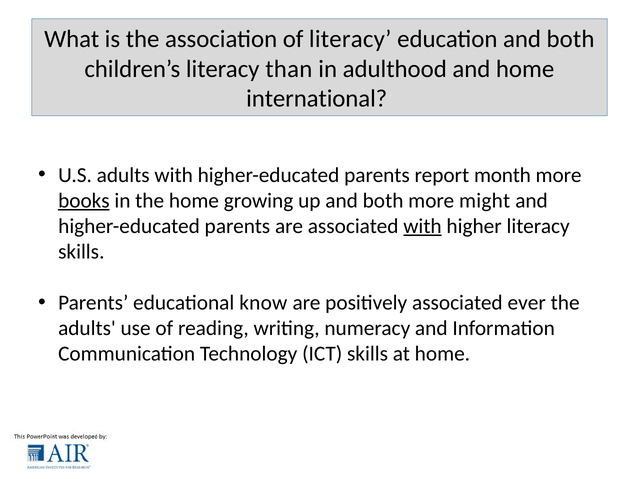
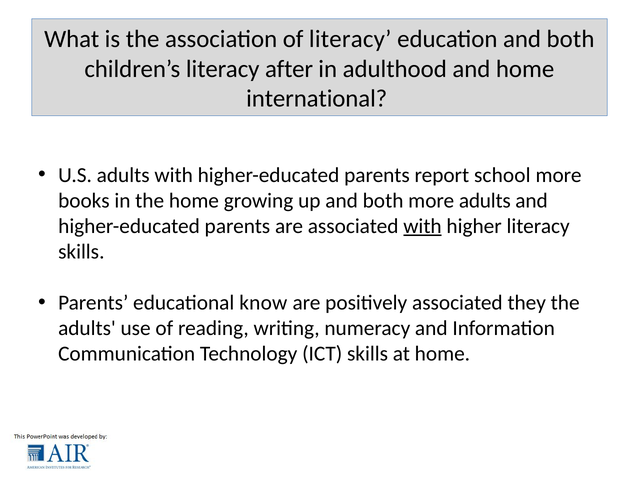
than: than -> after (289, 69)
month: month -> school (502, 175)
books underline: present -> none (84, 201)
more might: might -> adults (485, 201)
ever: ever -> they (527, 303)
